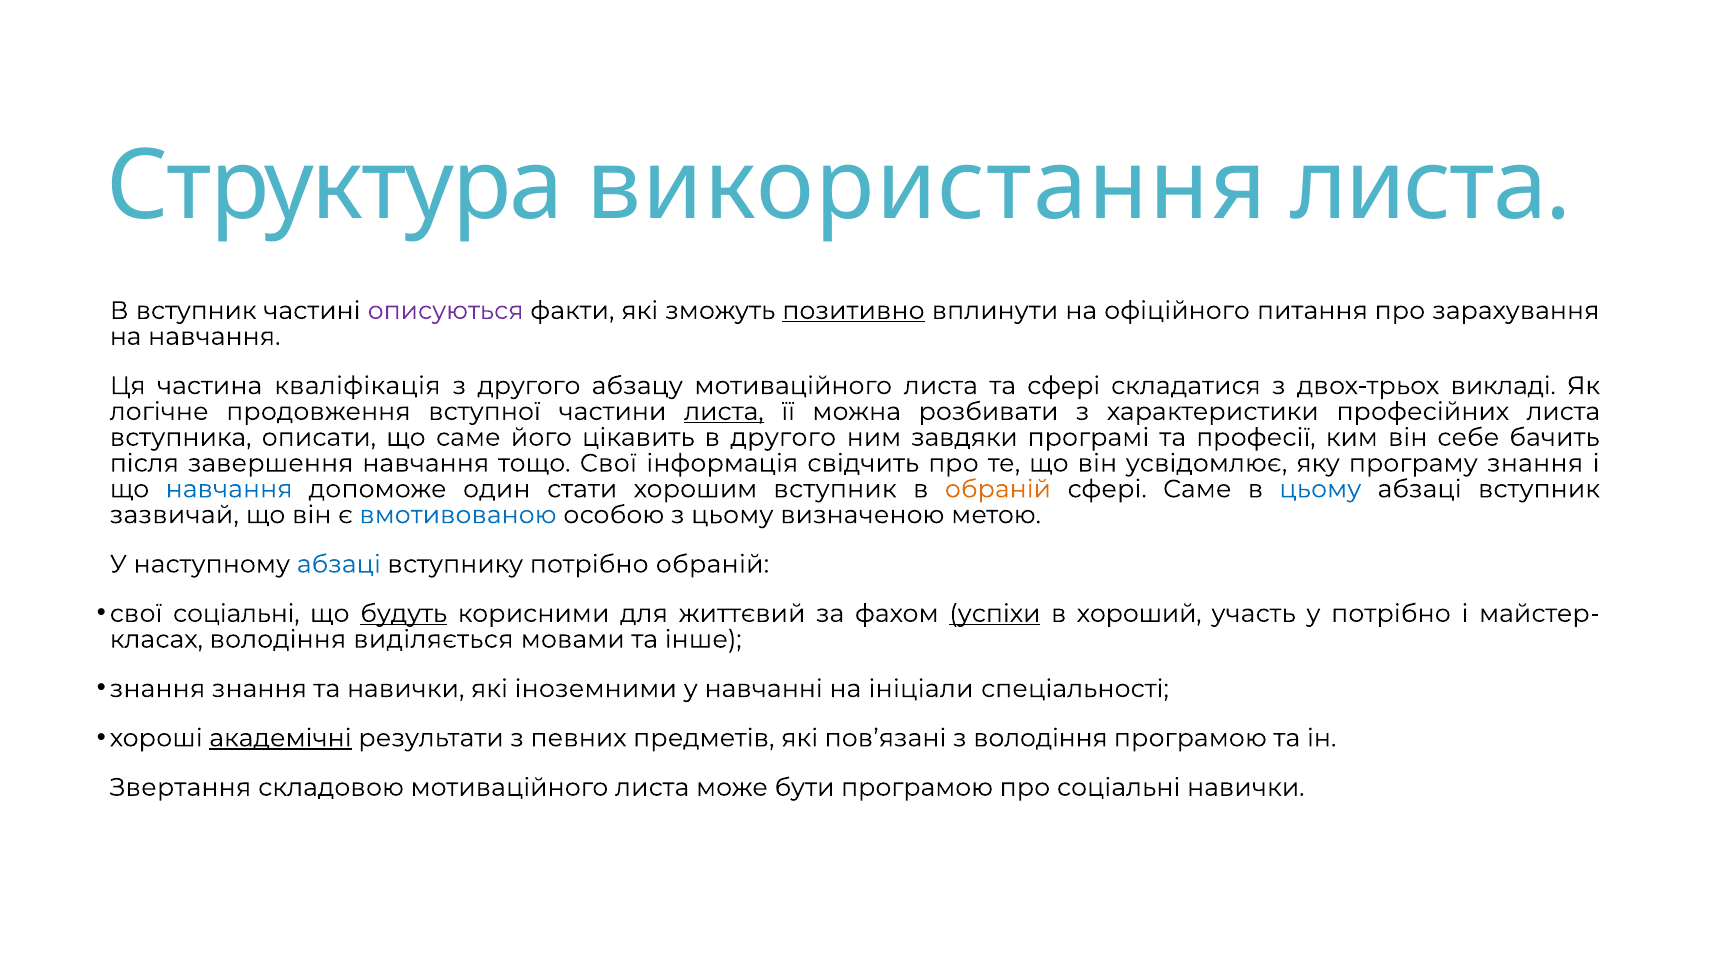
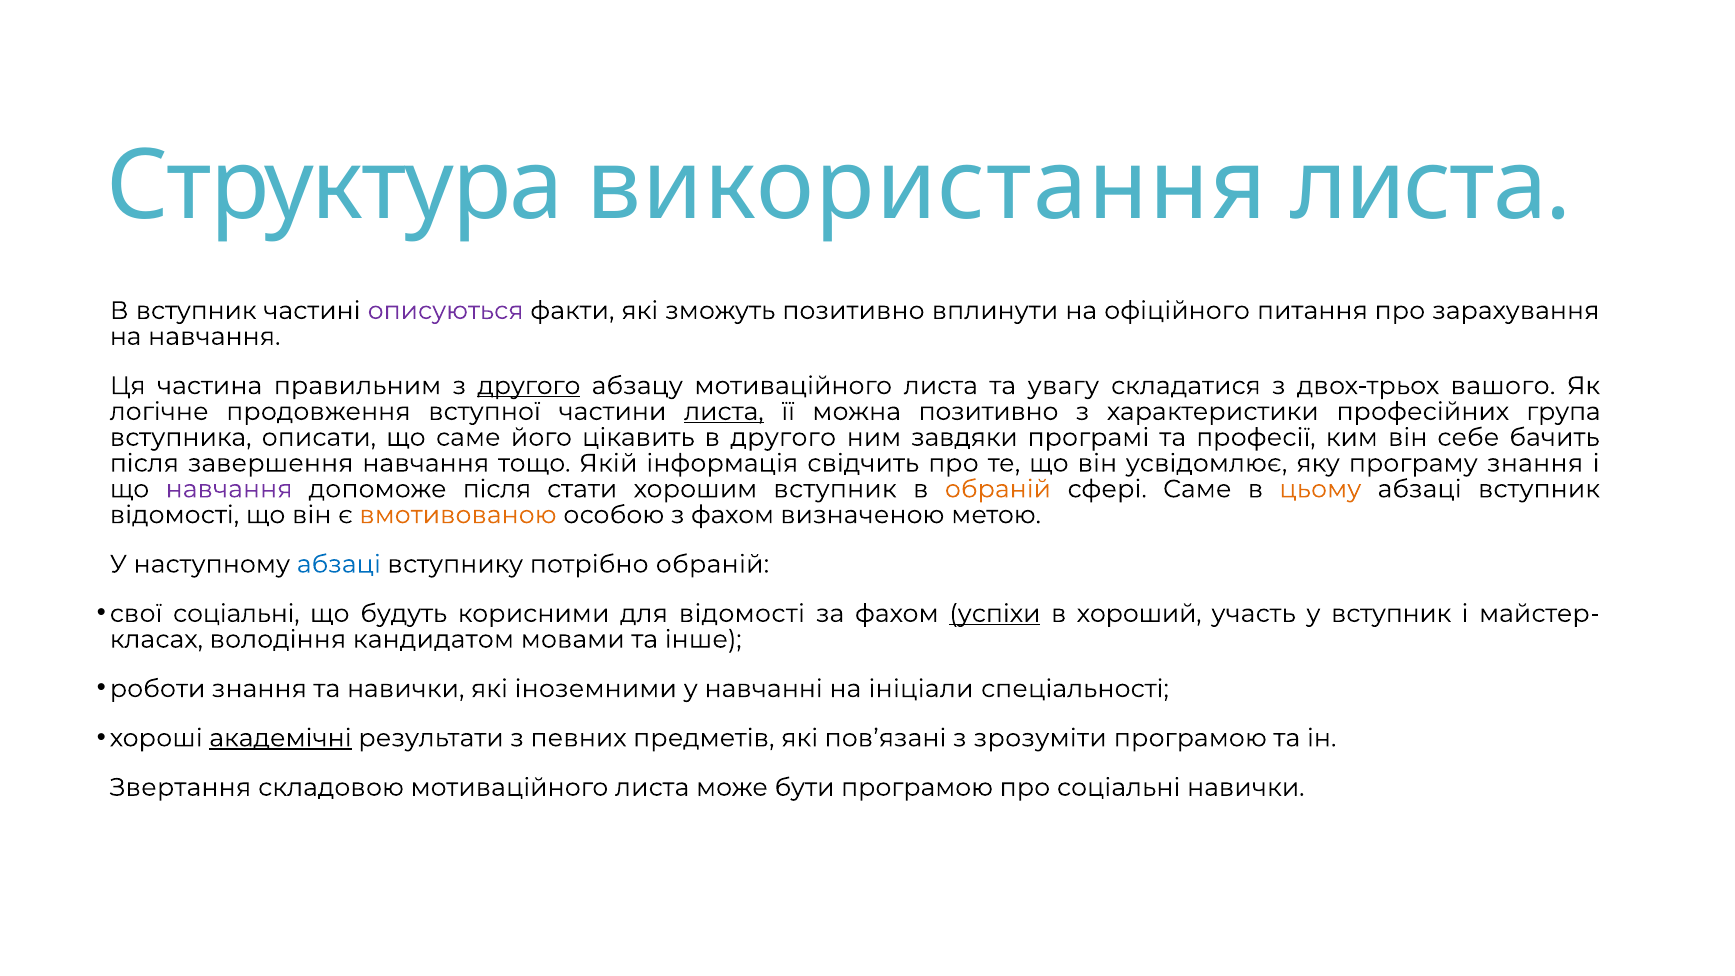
позитивно underline: present -> none (853, 311)
кваліфікація: кваліфікація -> правильним (357, 386)
другого underline: none -> present (529, 386)
та сфері: сфері -> увагу (1063, 386)
викладі: викладі -> вашого (1503, 386)
можна розбивати: розбивати -> позитивно (989, 412)
професійних листа: листа -> група (1563, 412)
тощо Свої: Свої -> Якій (608, 463)
навчання colour: blue -> purple (229, 489)
допоможе один: один -> після (497, 489)
цьому colour: blue -> orange (1320, 489)
зазвичай: зазвичай -> відомості (174, 515)
вмотивованою colour: blue -> orange (458, 515)
з цьому: цьому -> фахом (732, 515)
будуть underline: present -> none (404, 614)
для життєвий: життєвий -> відомості (742, 614)
у потрібно: потрібно -> вступник (1391, 614)
виділяється: виділяється -> кандидатом (433, 639)
знання: знання -> роботи (158, 689)
з володіння: володіння -> зрозуміти (1040, 738)
